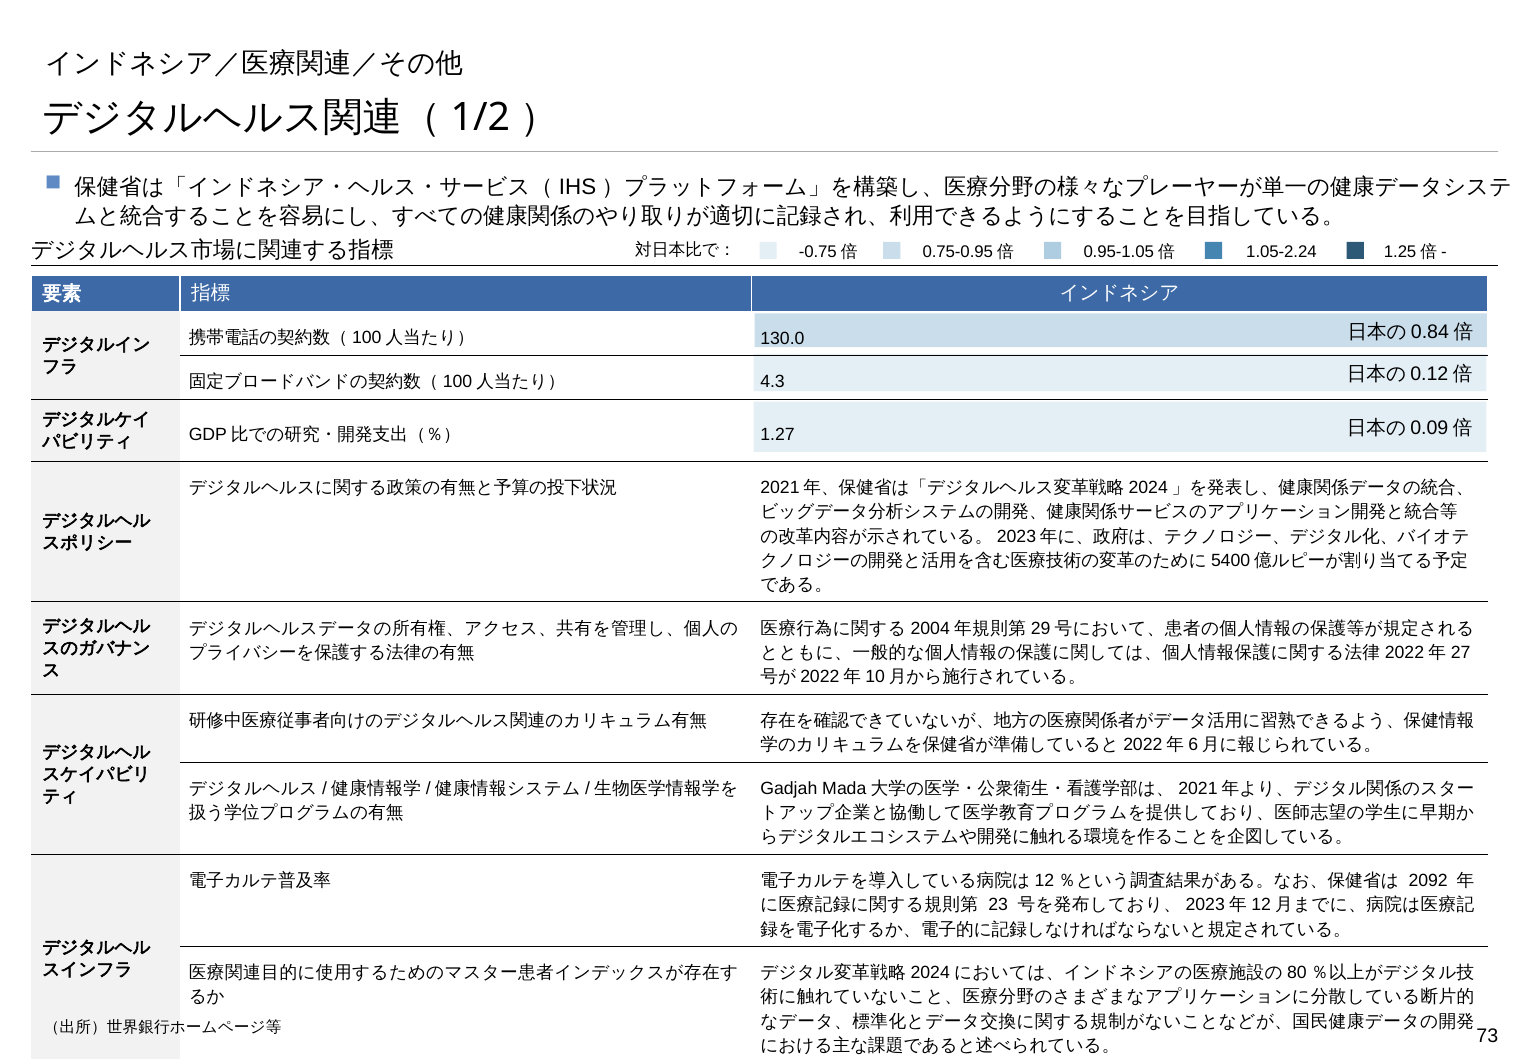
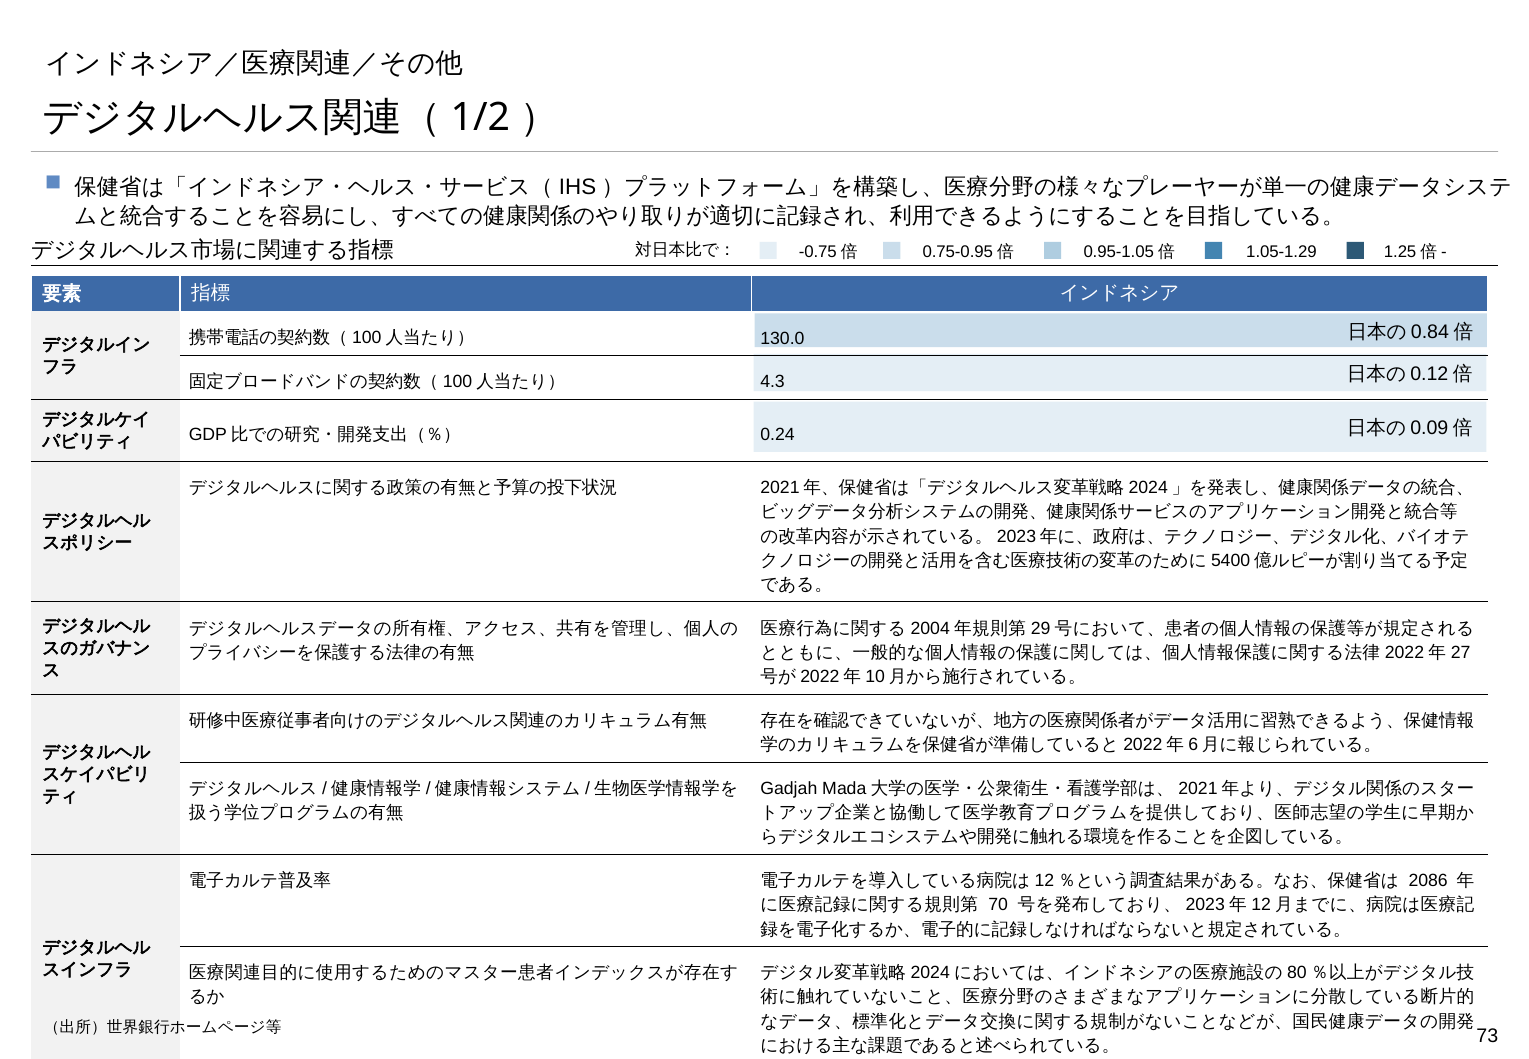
1.05-2.24: 1.05-2.24 -> 1.05-1.29 (1281, 252)
1.27: 1.27 -> 0.24 (778, 435)
2092: 2092 -> 2086 (1428, 880)
23: 23 -> 70 (998, 905)
